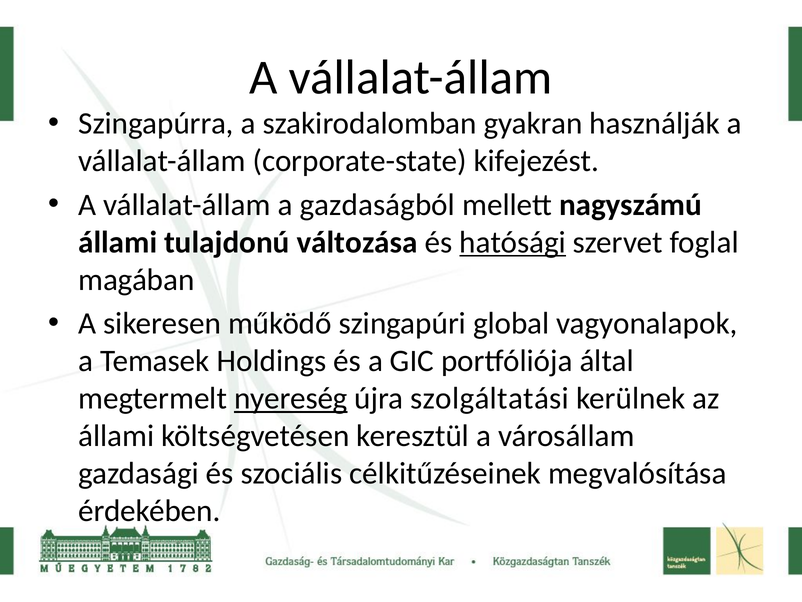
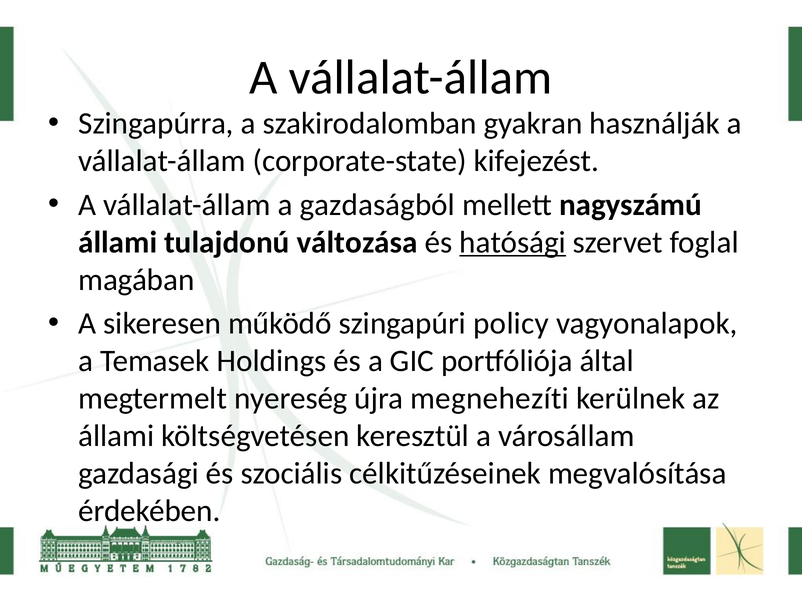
global: global -> policy (511, 323)
nyereség underline: present -> none (291, 398)
szolgáltatási: szolgáltatási -> megnehezíti (490, 398)
